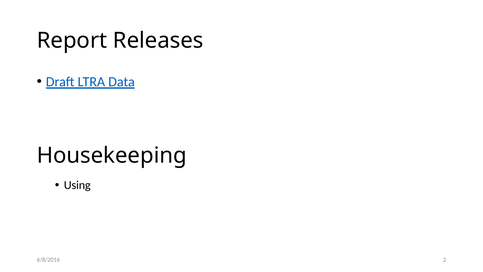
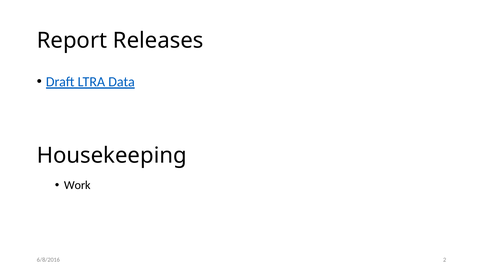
Using: Using -> Work (77, 185)
